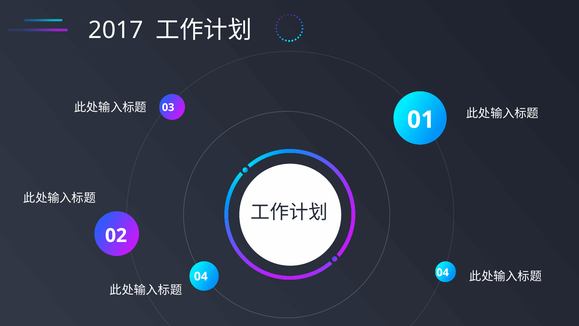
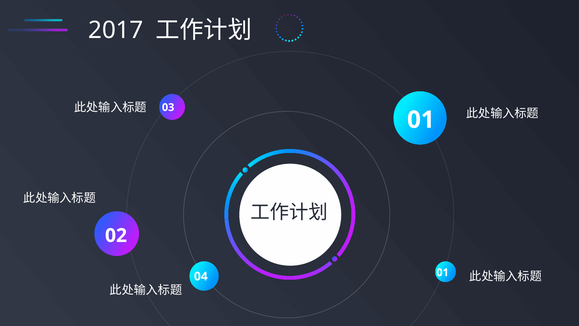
04 04: 04 -> 01 (443, 272)
